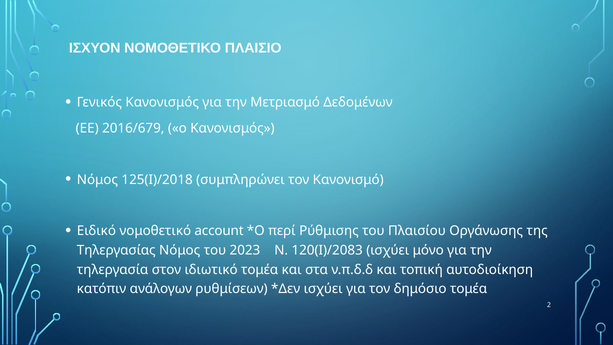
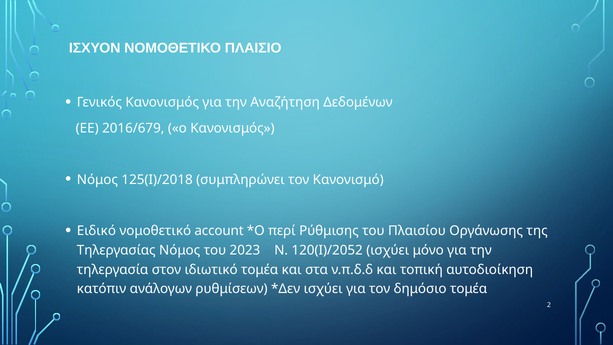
Μετριασμό: Μετριασμό -> Αναζήτηση (285, 102)
120(Ι)/2083: 120(Ι)/2083 -> 120(Ι)/2052 (327, 250)
